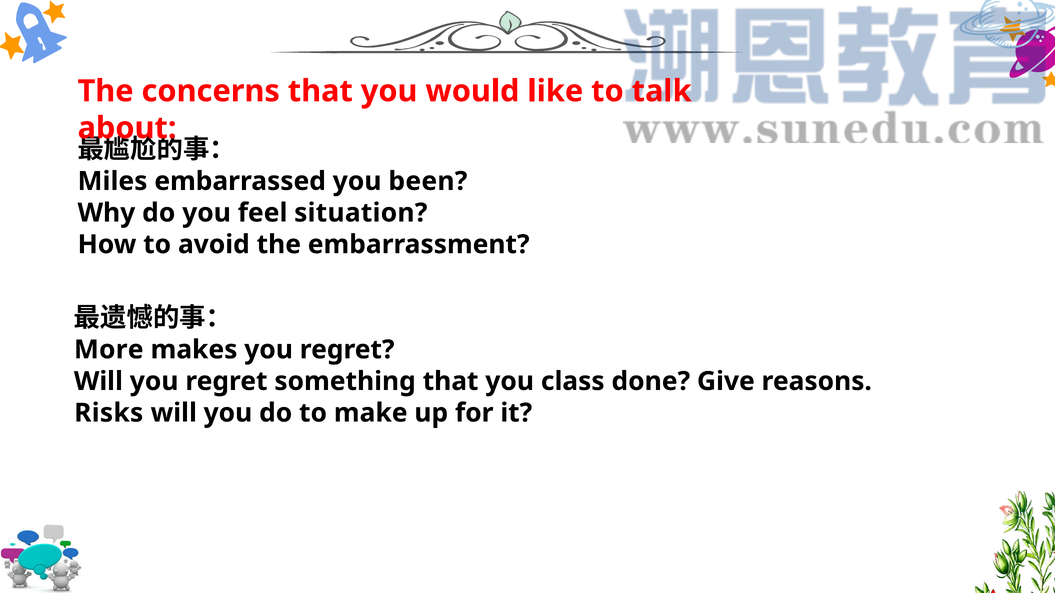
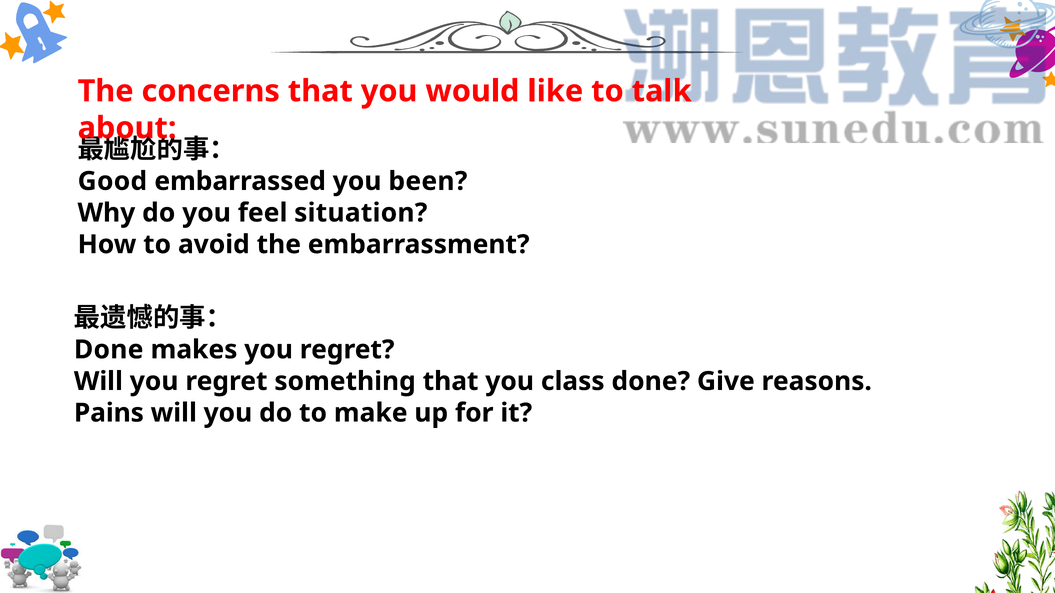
Miles: Miles -> Good (112, 181)
More: More -> Done (109, 350)
Risks: Risks -> Pains (109, 413)
